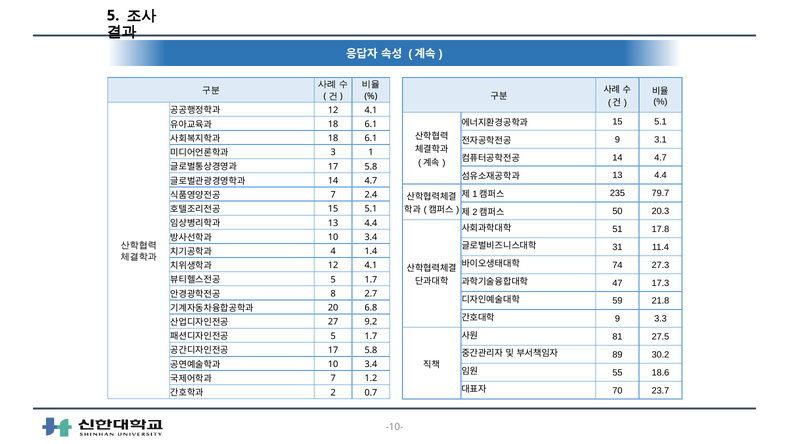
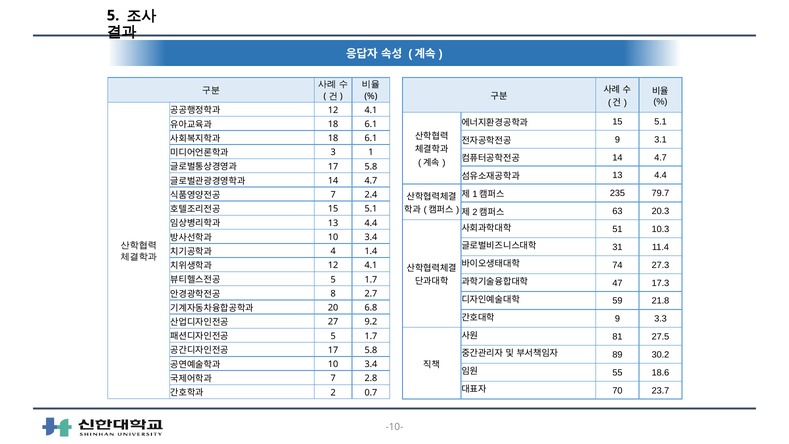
50: 50 -> 63 (617, 211)
17.8: 17.8 -> 10.3 (660, 229)
1.2: 1.2 -> 2.8 (371, 378)
